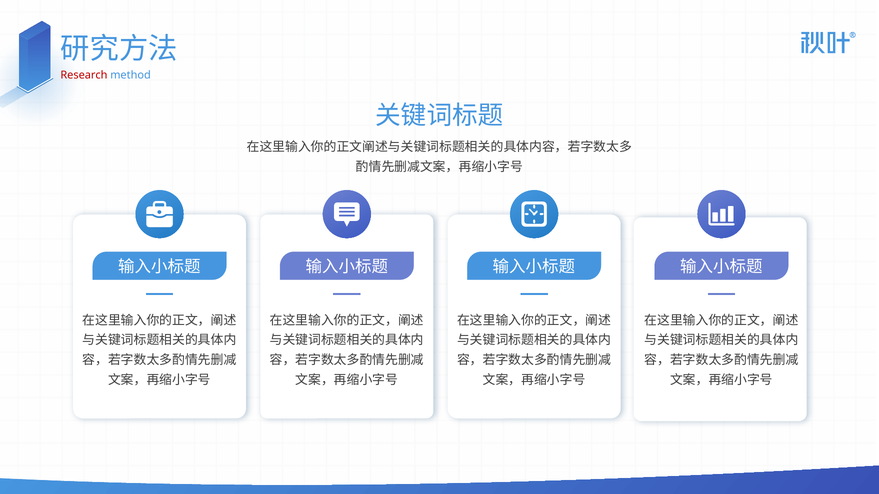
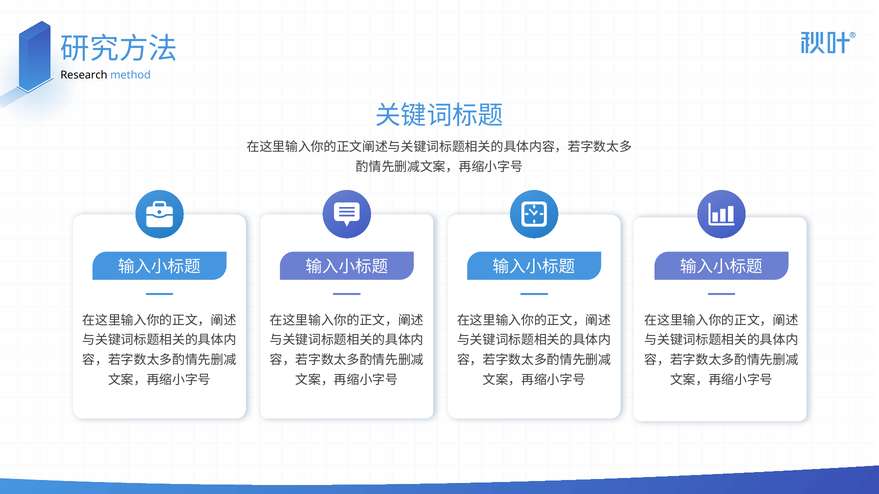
Research colour: red -> black (84, 75)
